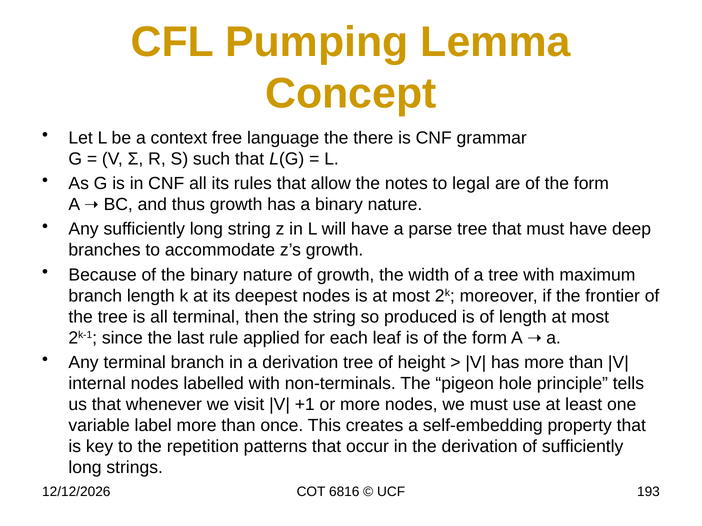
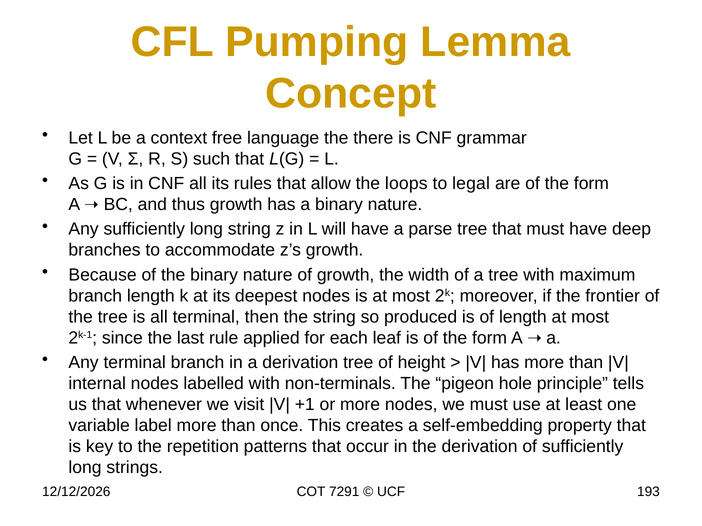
notes: notes -> loops (406, 184)
6816: 6816 -> 7291 (344, 492)
